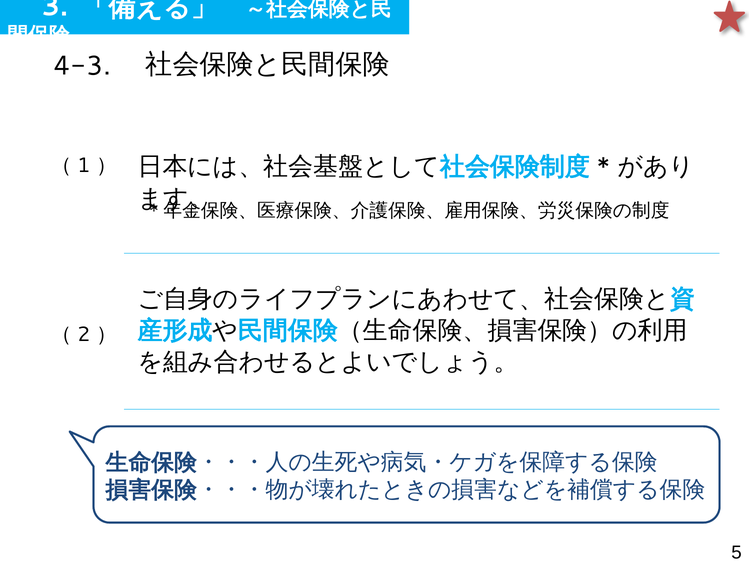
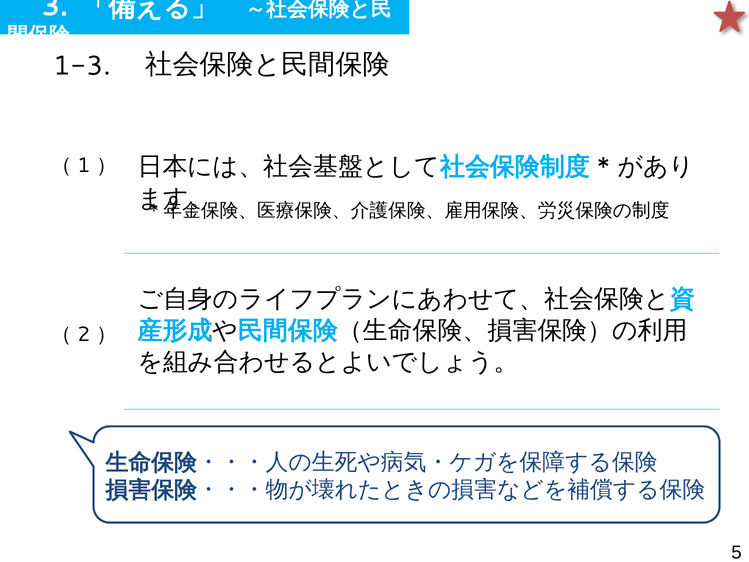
4-3: 4-3 -> 1-3 (82, 66)
